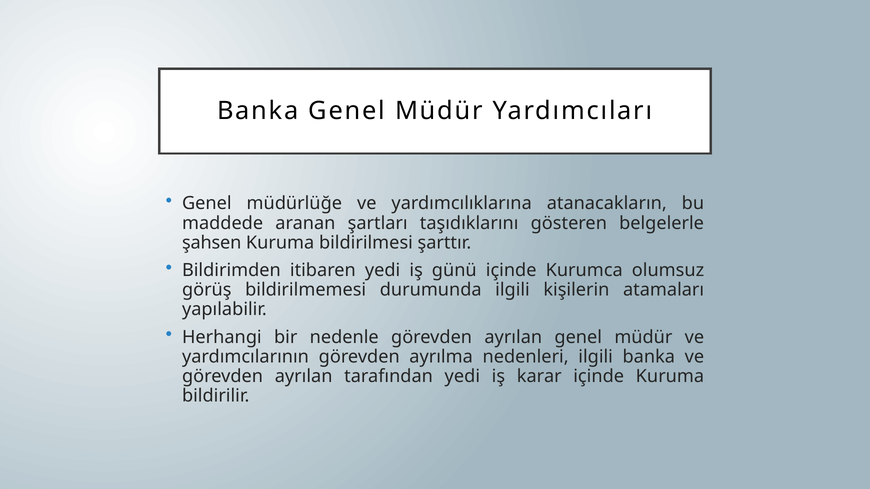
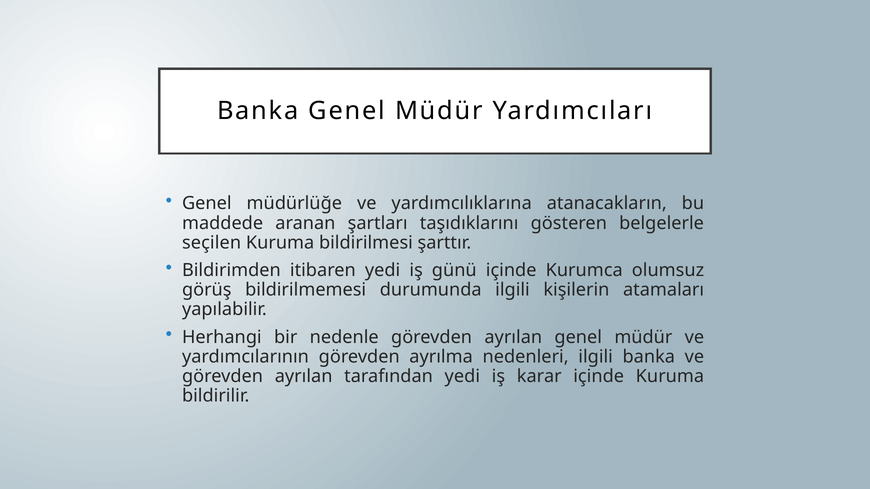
şahsen: şahsen -> seçilen (212, 243)
